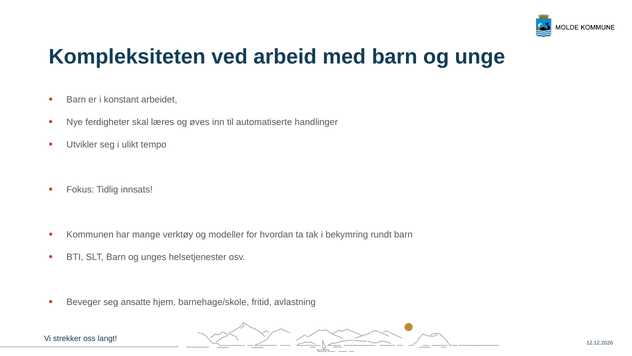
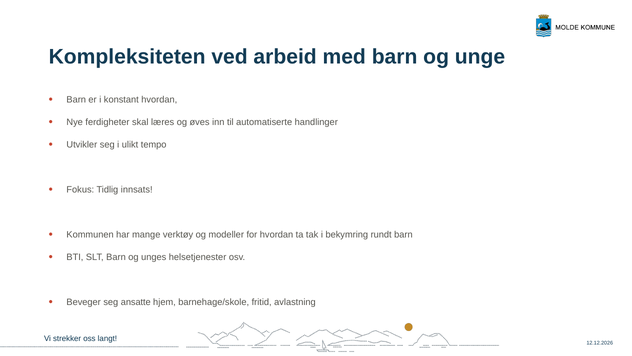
konstant arbeidet: arbeidet -> hvordan (159, 100)
